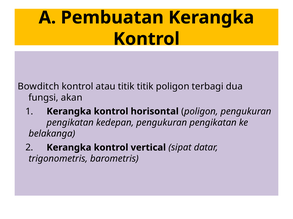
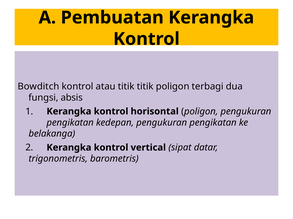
akan: akan -> absis (72, 98)
